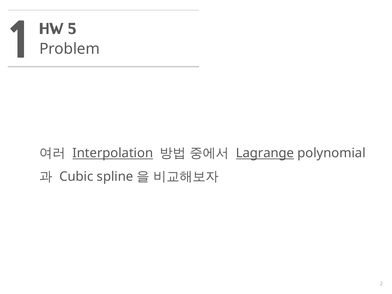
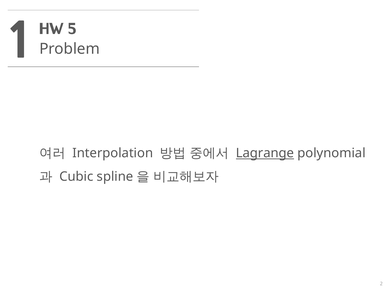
Interpolation underline: present -> none (113, 153)
